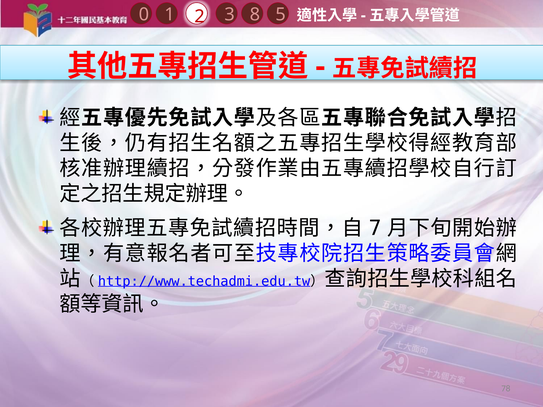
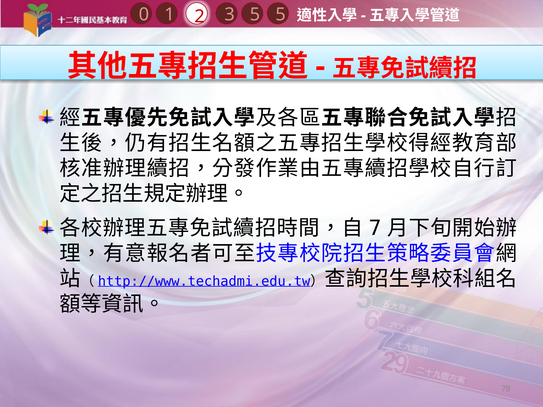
1 8: 8 -> 5 (255, 15)
